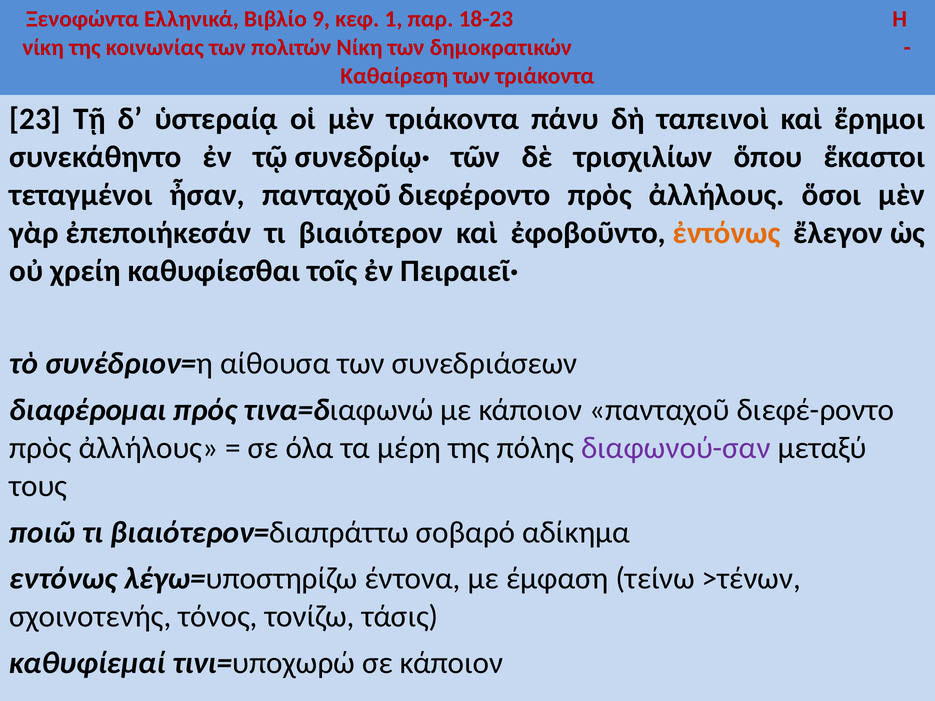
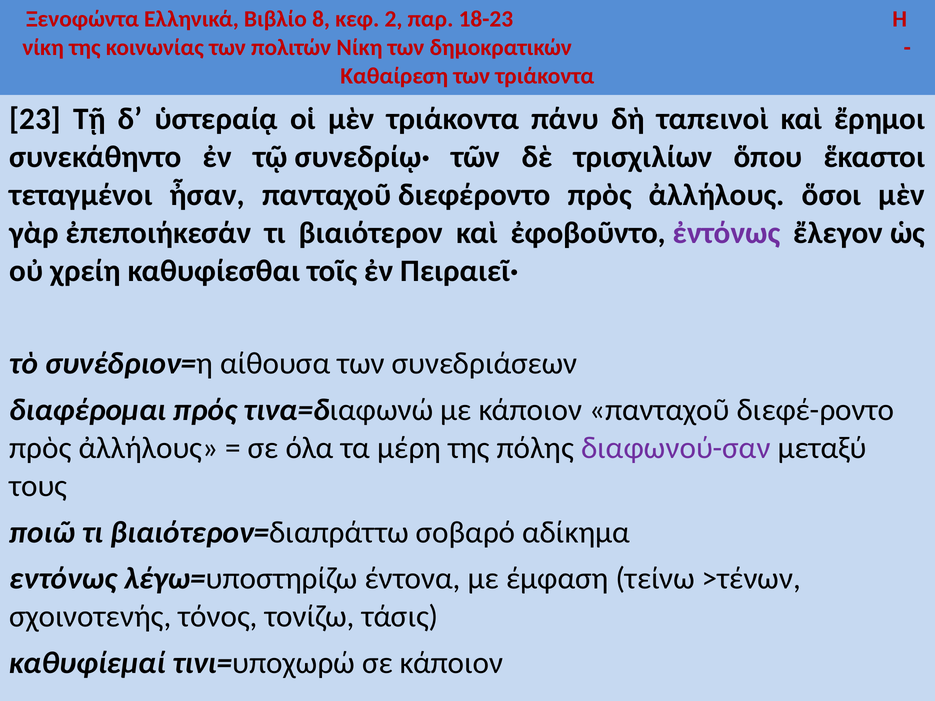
9: 9 -> 8 (321, 19)
1: 1 -> 2 (393, 19)
ἐντόνως colour: orange -> purple (727, 233)
